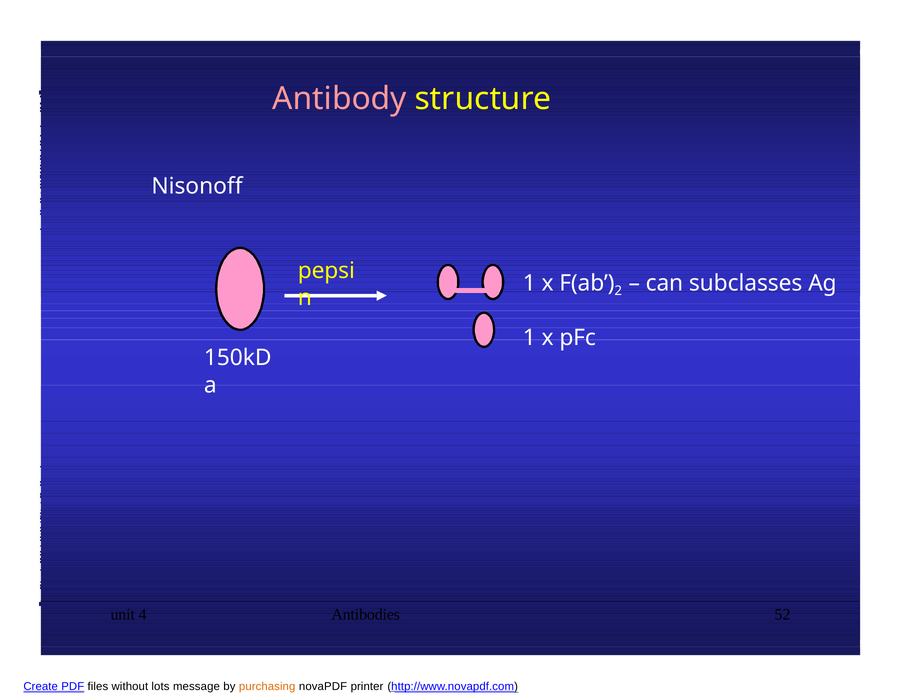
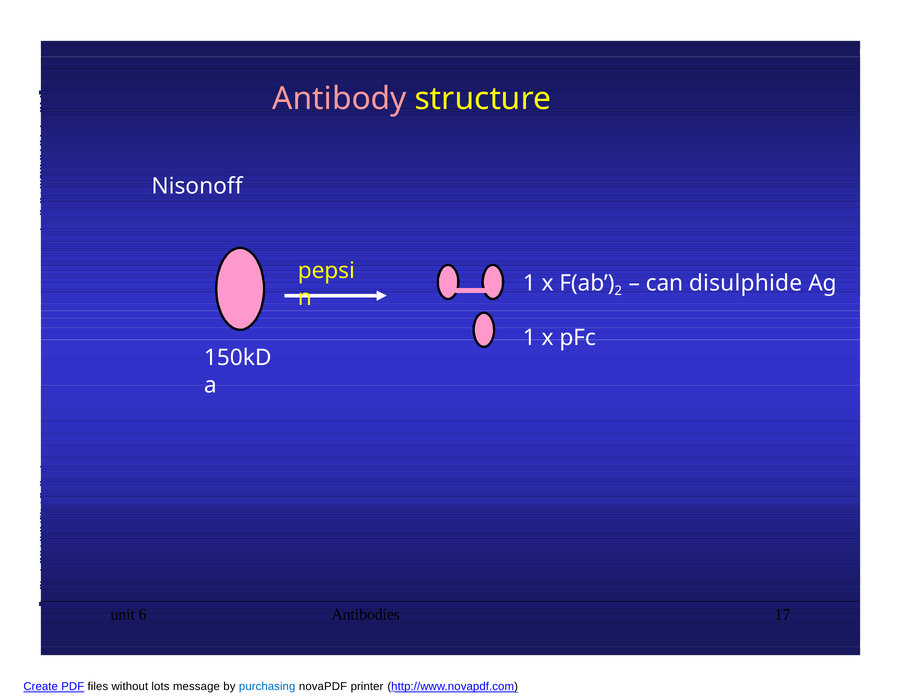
subclasses: subclasses -> disulphide (746, 283)
4: 4 -> 6 (143, 615)
52: 52 -> 17 (783, 615)
purchasing colour: orange -> blue (267, 687)
